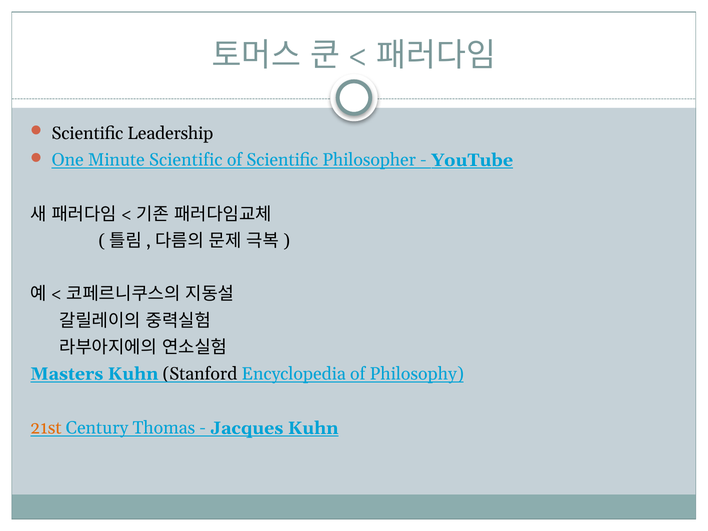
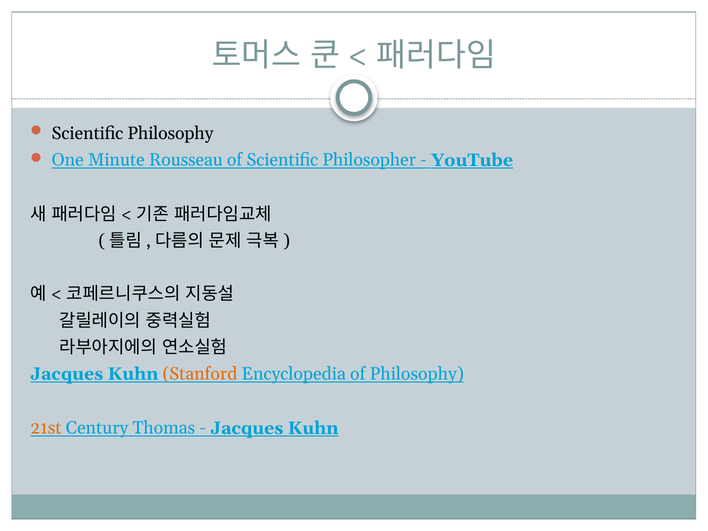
Scientific Leadership: Leadership -> Philosophy (170, 134)
Minute Scientific: Scientific -> Rousseau (186, 160)
Masters: Masters -> Jacques (67, 374)
Stanford colour: black -> orange (200, 374)
